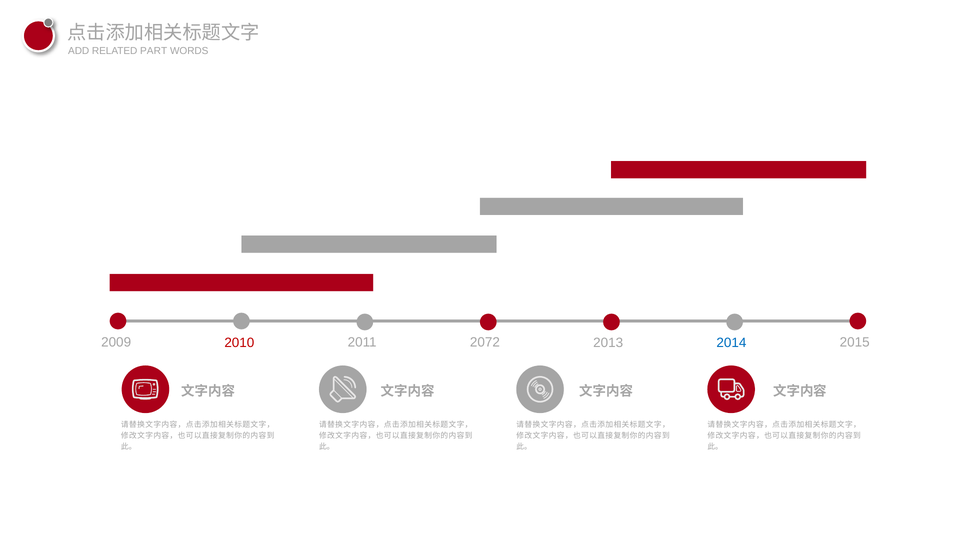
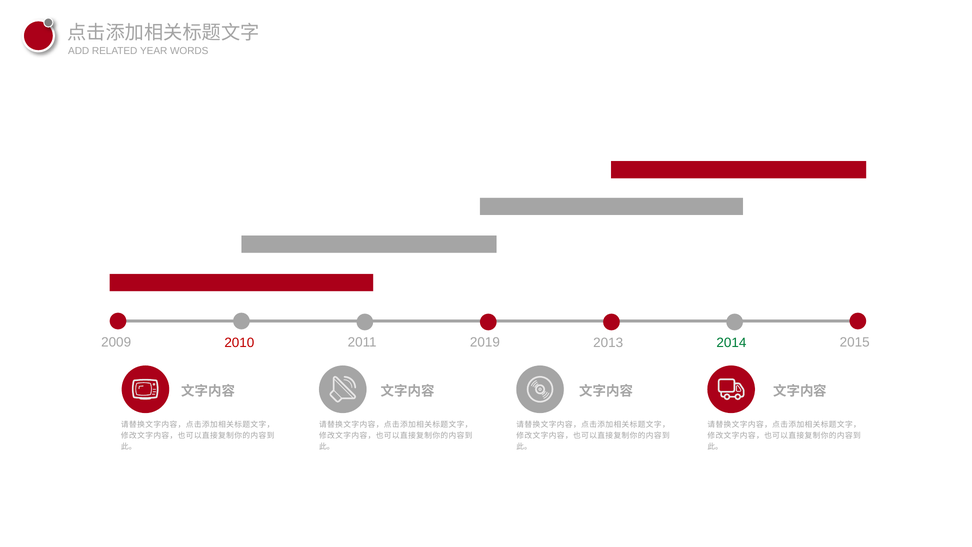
PART: PART -> YEAR (154, 51)
2072: 2072 -> 2019 (485, 342)
2014 colour: blue -> green (731, 343)
